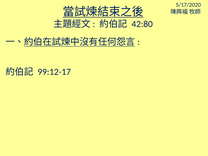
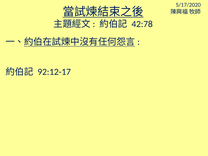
42:80: 42:80 -> 42:78 (142, 24)
99:12-17: 99:12-17 -> 92:12-17 (54, 72)
